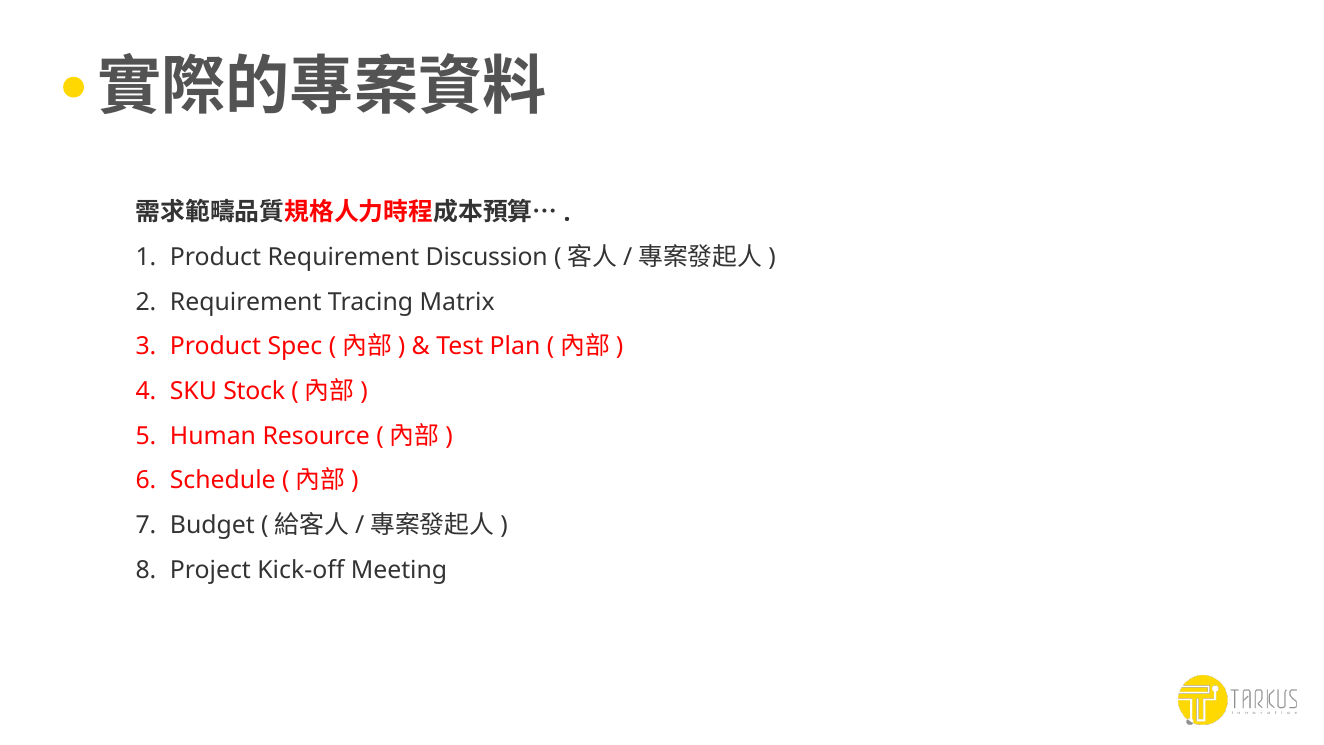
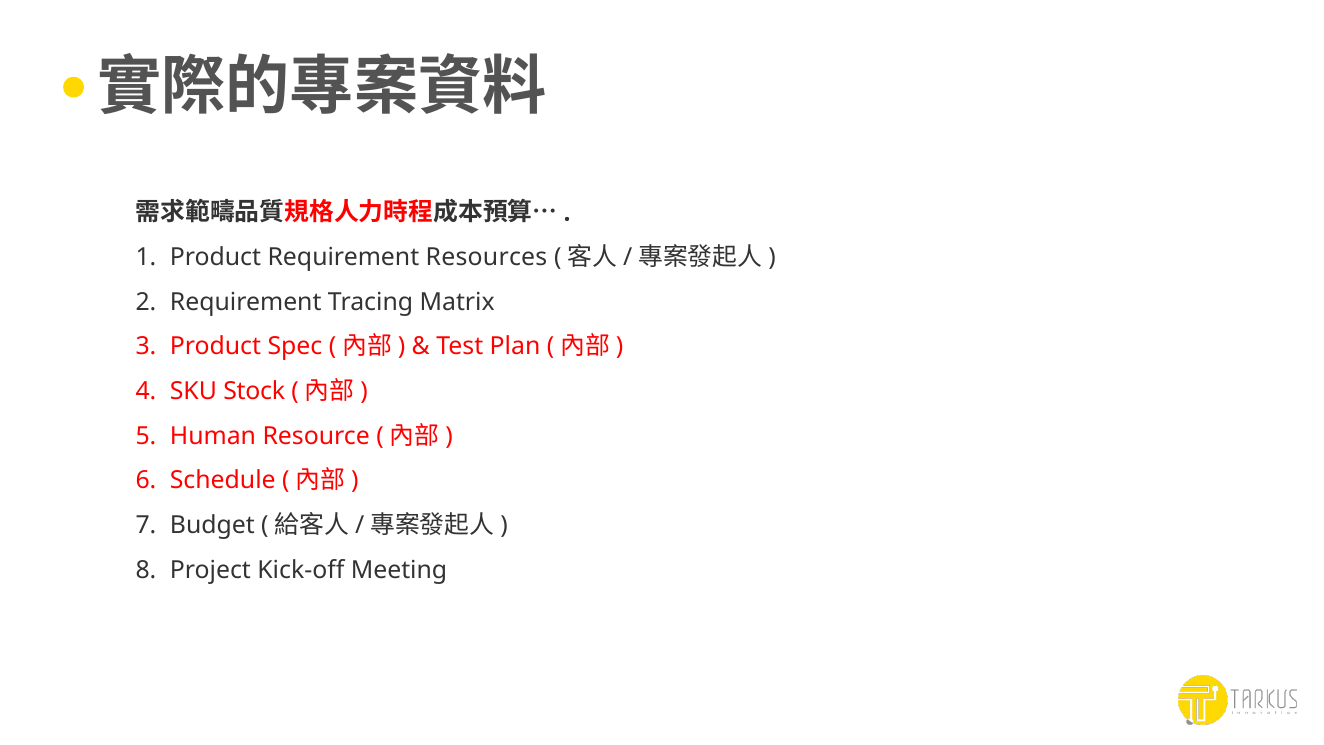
Discussion: Discussion -> Resources (486, 257)
